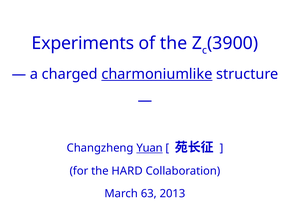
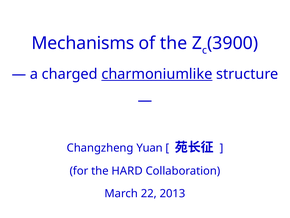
Experiments: Experiments -> Mechanisms (83, 43)
Yuan underline: present -> none (150, 148)
63: 63 -> 22 (149, 193)
